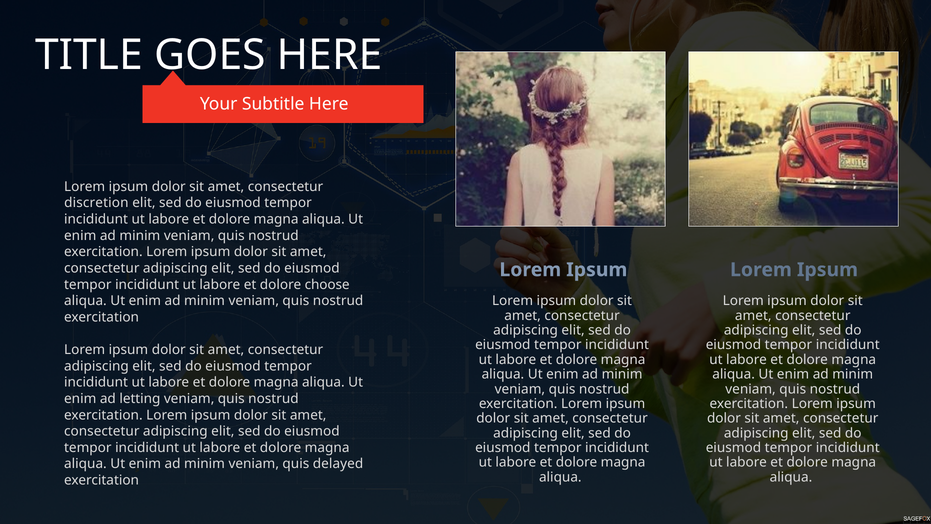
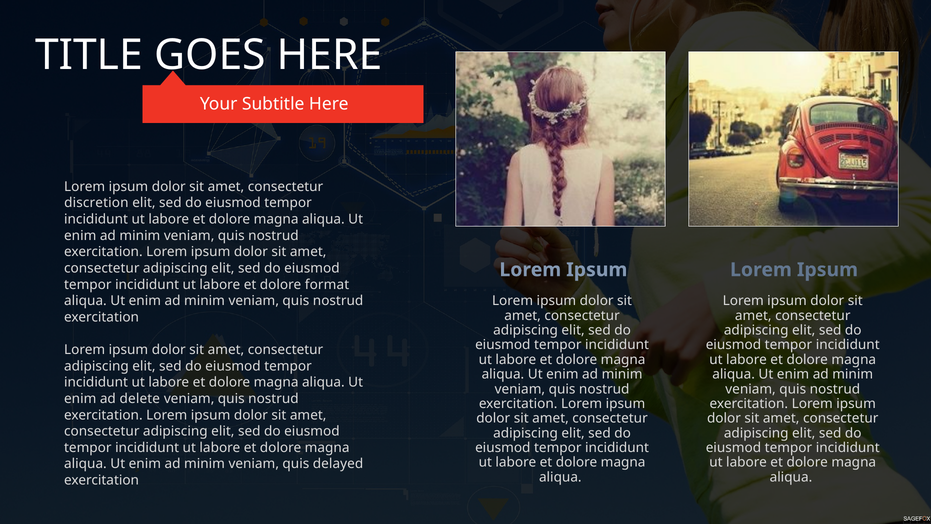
choose: choose -> format (327, 284)
letting: letting -> delete (140, 398)
